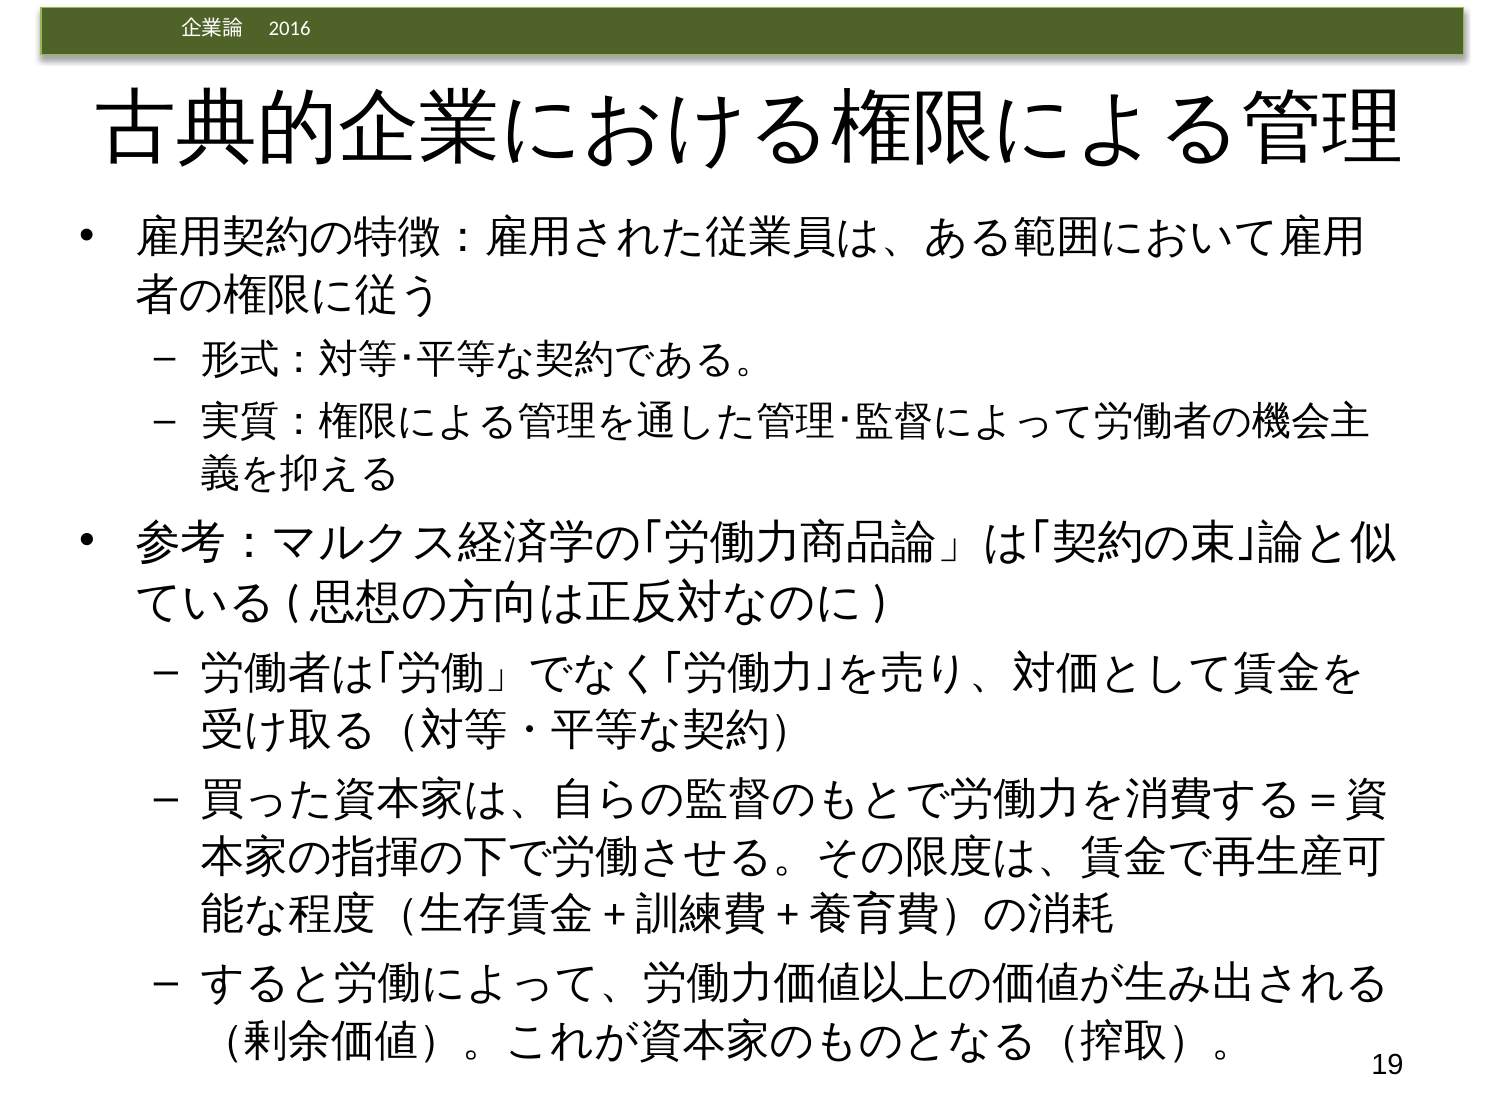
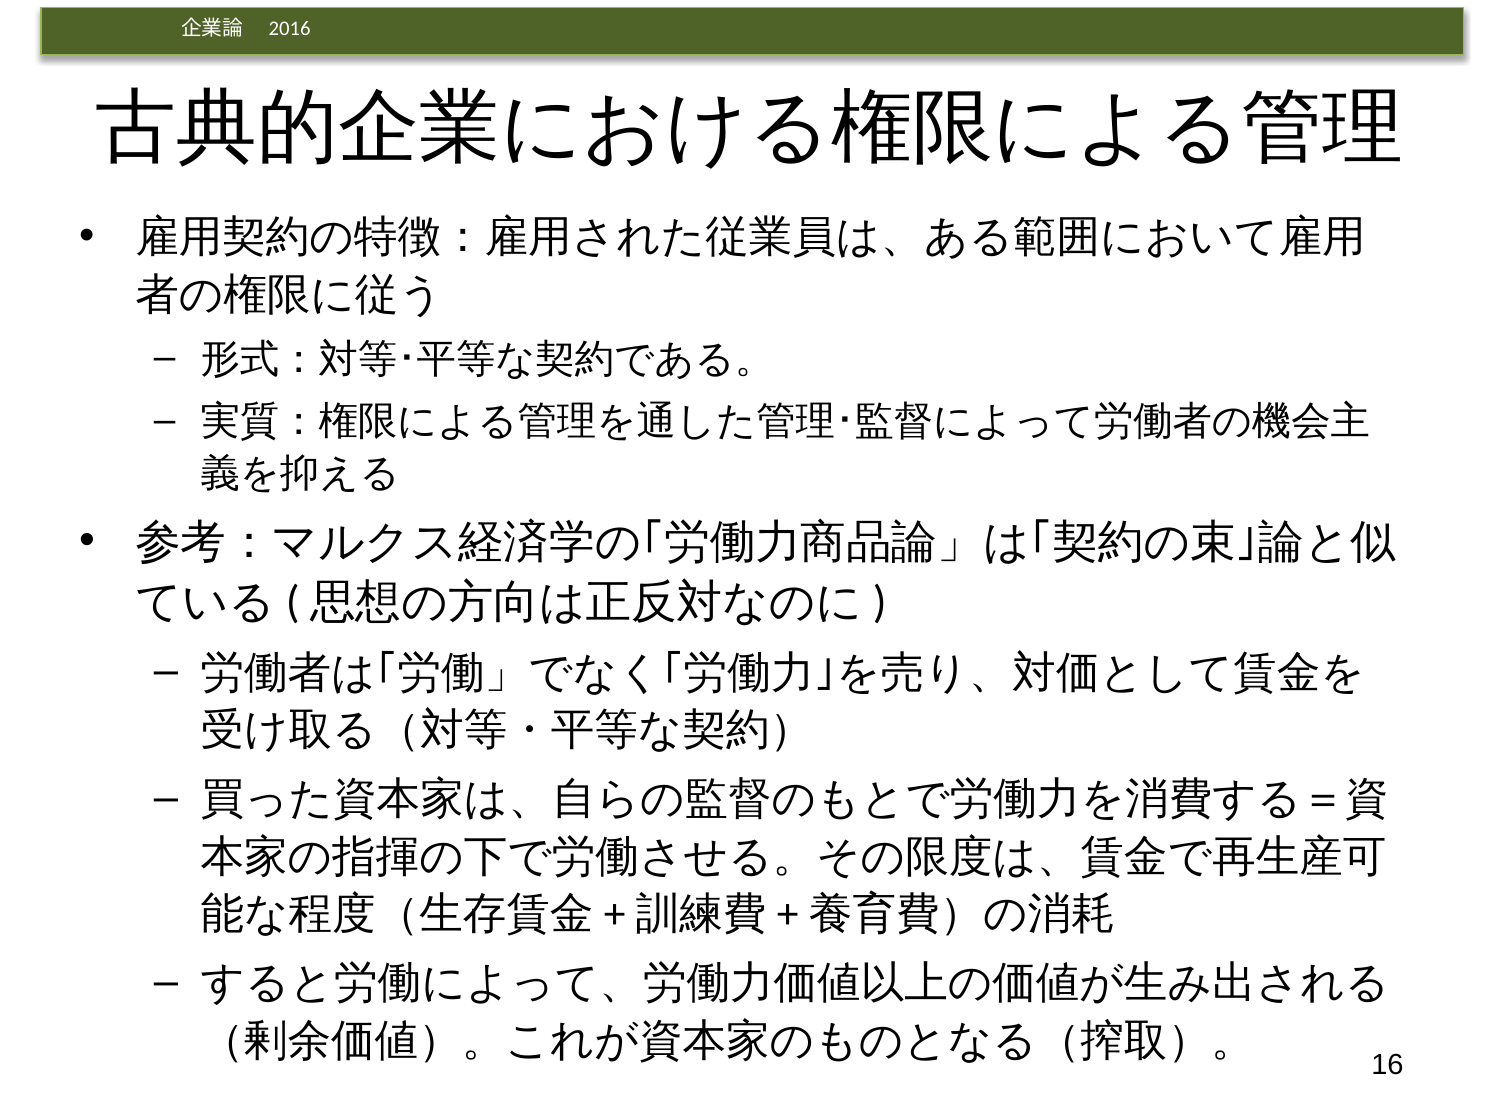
19: 19 -> 16 (1387, 1065)
